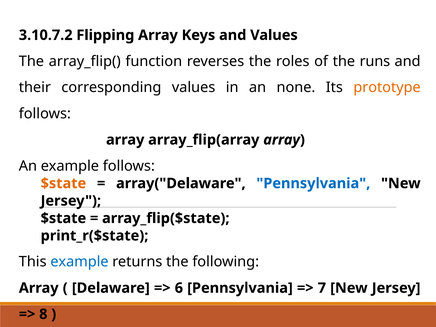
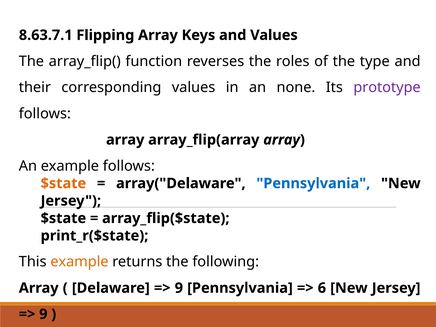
3.10.7.2: 3.10.7.2 -> 8.63.7.1 (46, 35)
runs: runs -> type (375, 61)
prototype colour: orange -> purple (387, 87)
example colour: blue -> orange (79, 262)
6: 6 -> 9 (179, 288)
7: 7 -> 6 (322, 288)
8: 8 -> 9 (43, 314)
